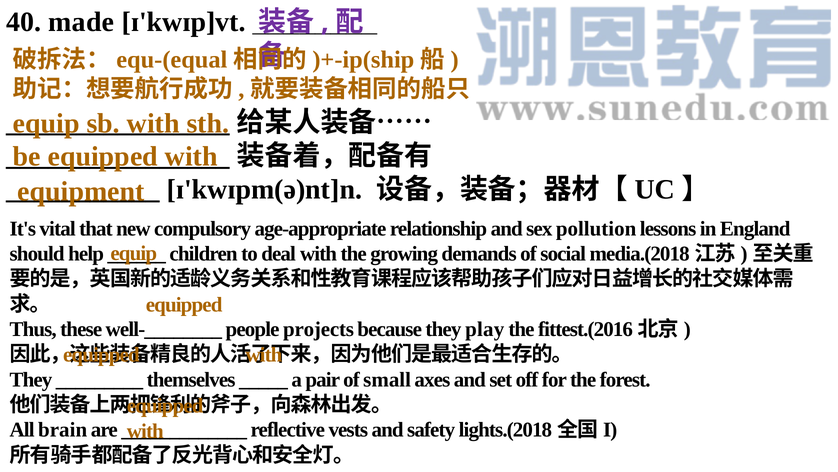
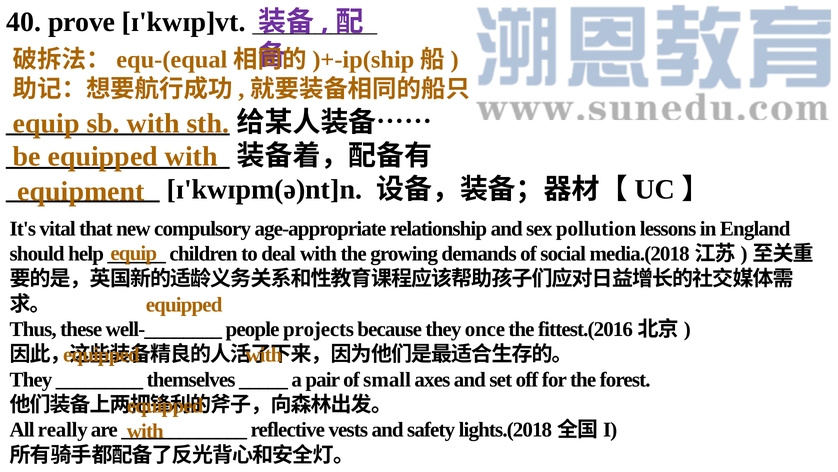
made: made -> prove (82, 22)
play: play -> once (485, 329)
brain: brain -> really (63, 429)
